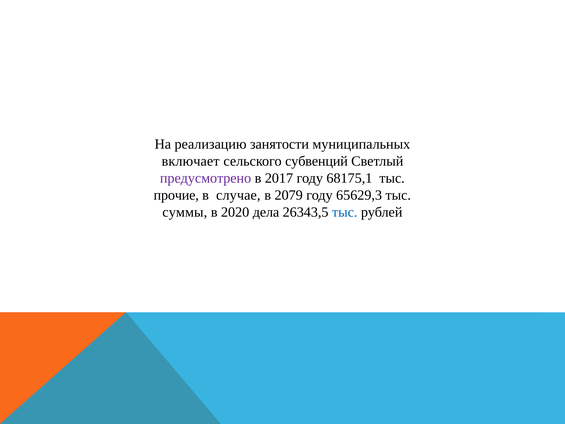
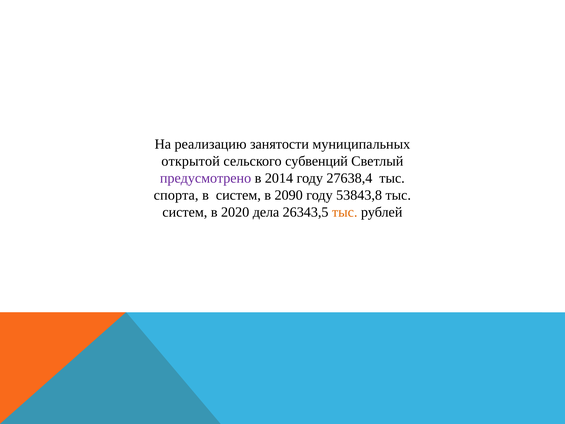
включает: включает -> открытой (191, 161)
2017: 2017 -> 2014 (279, 178)
68175,1: 68175,1 -> 27638,4 (349, 178)
прочие: прочие -> спорта (176, 195)
в случае: случае -> систем (238, 195)
2079: 2079 -> 2090 (289, 195)
65629,3: 65629,3 -> 53843,8 (359, 195)
суммы: суммы -> систем (185, 212)
тыс colour: blue -> orange (345, 212)
